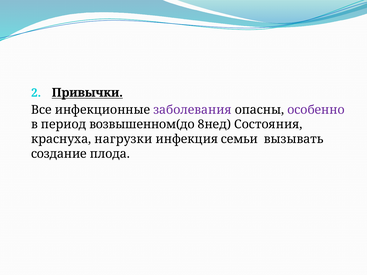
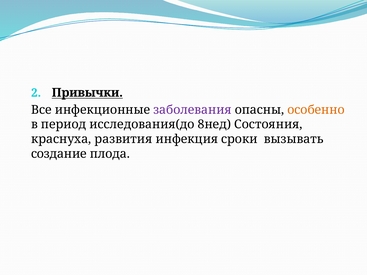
особенно colour: purple -> orange (316, 110)
возвышенном(до: возвышенном(до -> исследования(до (142, 125)
нагрузки: нагрузки -> развития (123, 139)
семьи: семьи -> сроки (239, 139)
